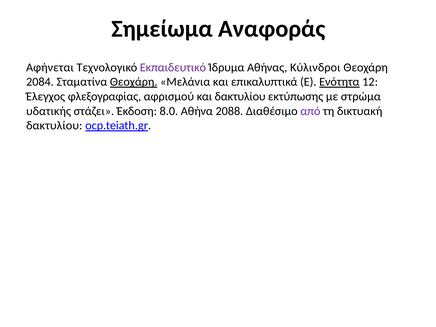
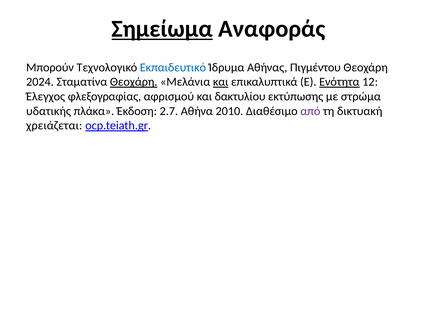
Σημείωμα underline: none -> present (162, 29)
Αφήνεται: Αφήνεται -> Μπορούν (50, 67)
Εκπαιδευτικό colour: purple -> blue (173, 67)
Κύλινδροι: Κύλινδροι -> Πιγμέντου (315, 67)
2084: 2084 -> 2024 (40, 82)
και underline: none -> present (221, 82)
στάζει: στάζει -> πλάκα (94, 111)
8.0: 8.0 -> 2.7 (169, 111)
2088: 2088 -> 2010 (229, 111)
δακτυλίου: δακτυλίου -> χρειάζεται (54, 126)
